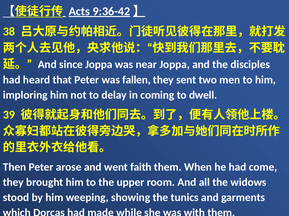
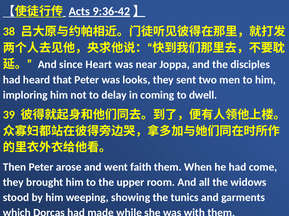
since Joppa: Joppa -> Heart (99, 65)
fallen: fallen -> looks (136, 80)
